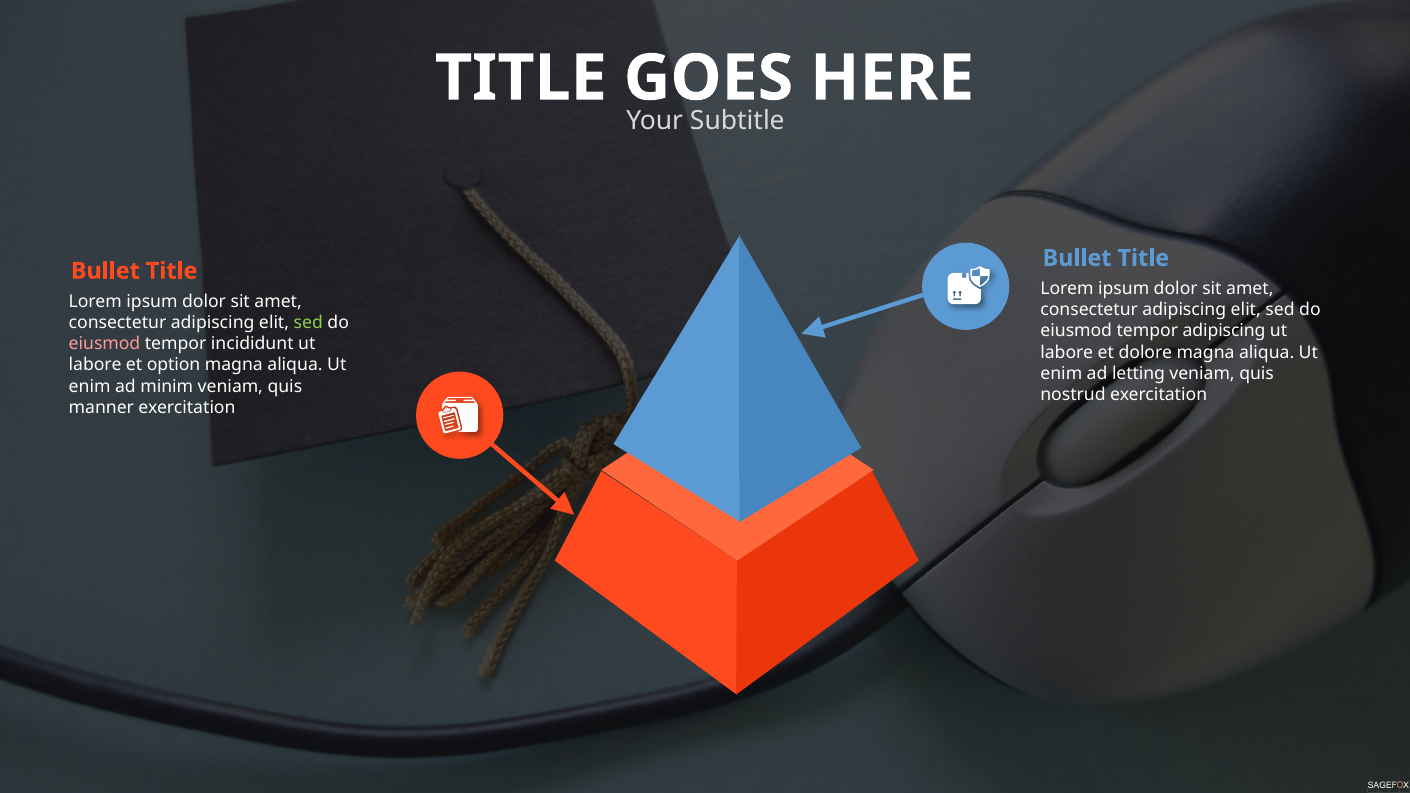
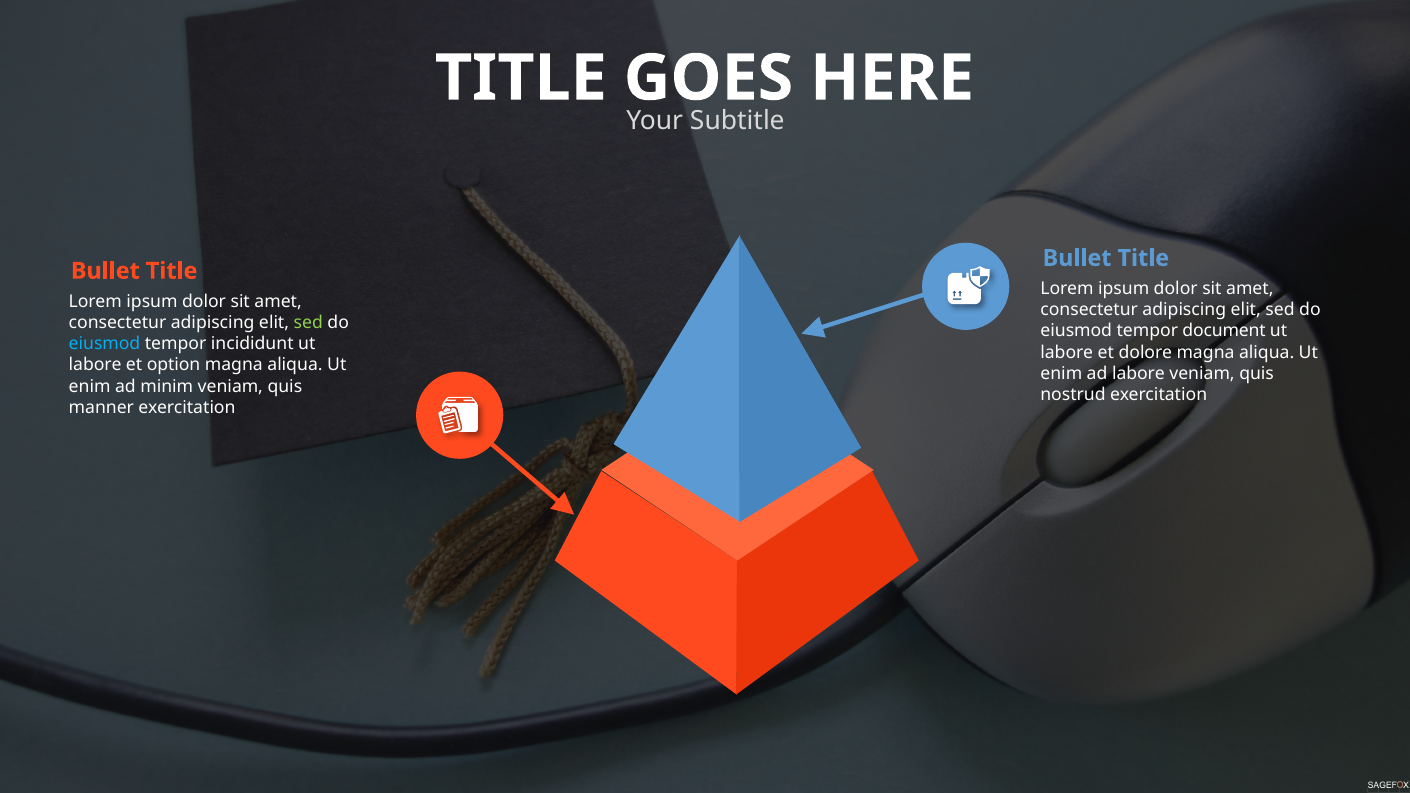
tempor adipiscing: adipiscing -> document (1224, 331)
eiusmod colour: pink -> light blue (105, 344)
ad letting: letting -> labore (1138, 373)
